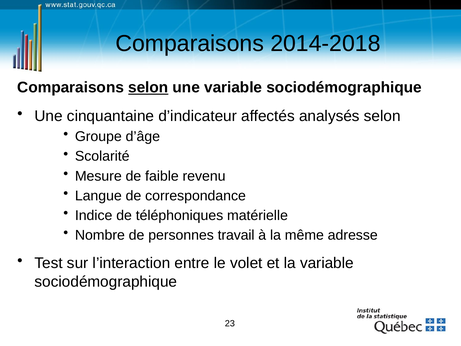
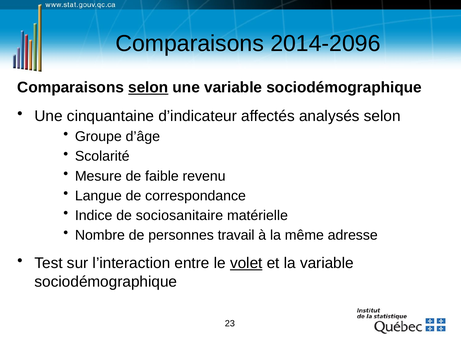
2014-2018: 2014-2018 -> 2014-2096 (325, 44)
téléphoniques: téléphoniques -> sociosanitaire (179, 215)
volet underline: none -> present (246, 263)
